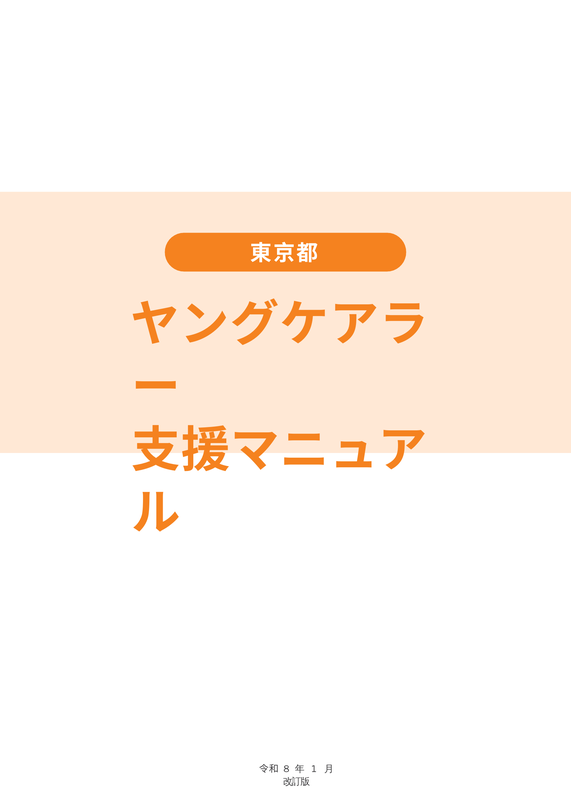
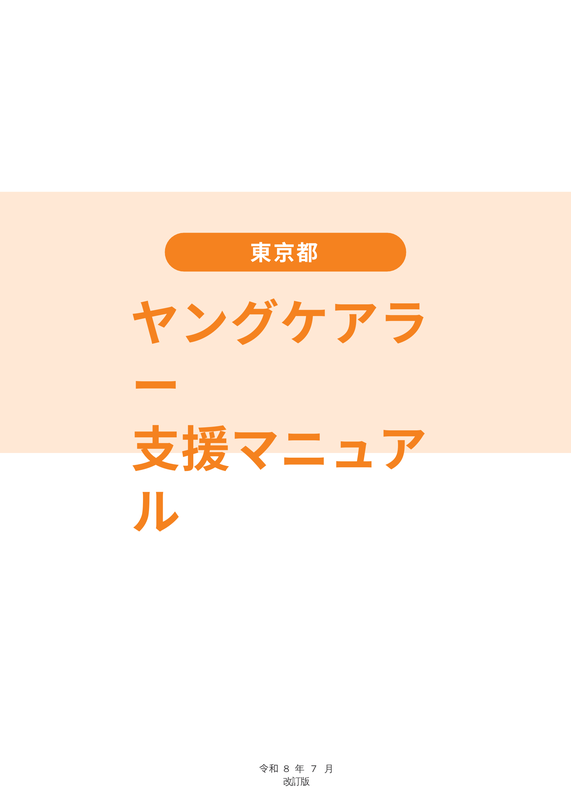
1: 1 -> 7 (314, 769)
